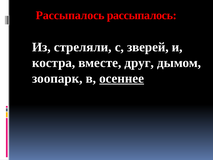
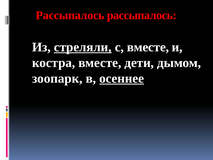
стреляли underline: none -> present (83, 47)
с зверей: зверей -> вместе (148, 47)
друг: друг -> дети (139, 63)
